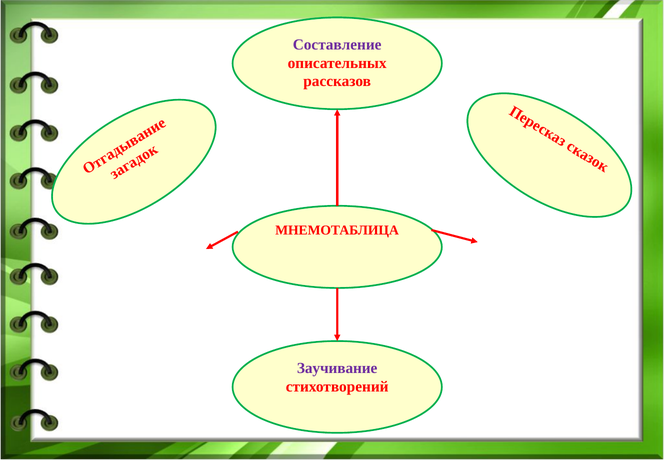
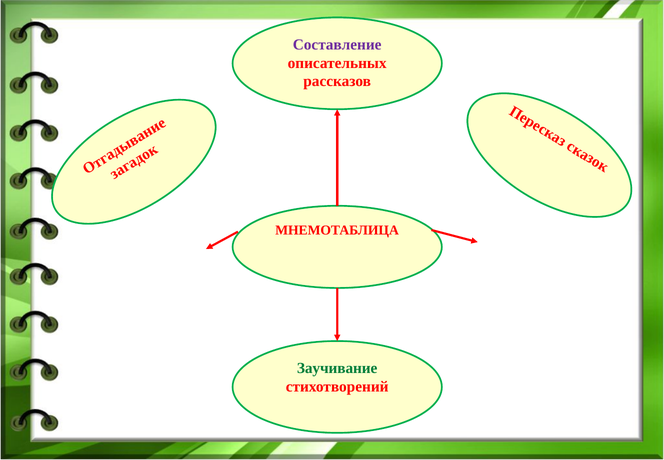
Заучивание colour: purple -> green (337, 368)
